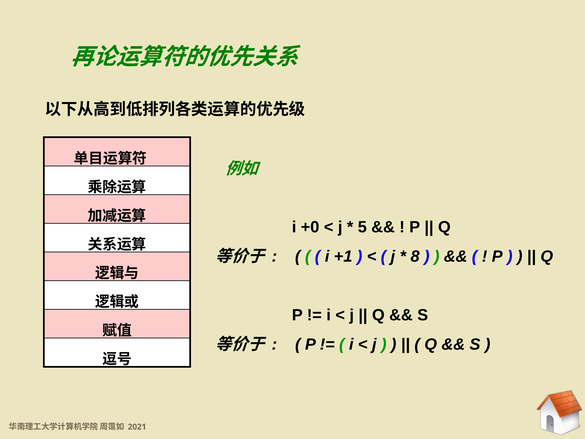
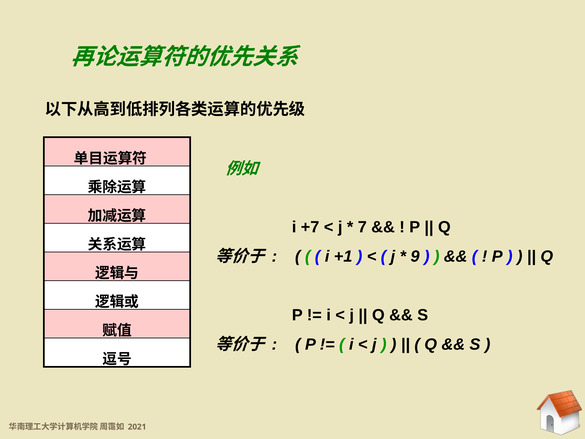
+0: +0 -> +7 (310, 227)
5: 5 -> 7 (362, 227)
8: 8 -> 9 (415, 256)
